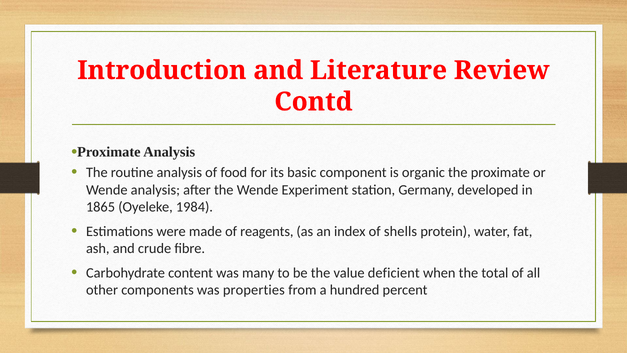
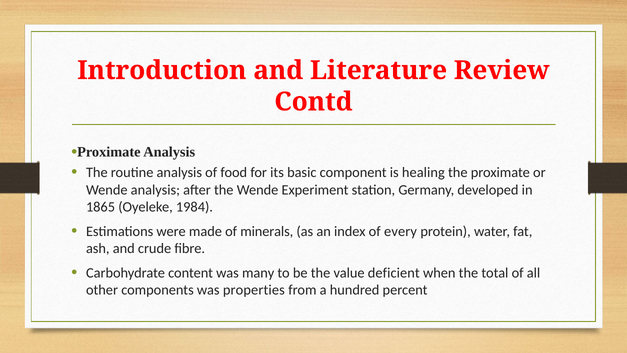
organic: organic -> healing (423, 172)
reagents: reagents -> minerals (267, 231)
shells: shells -> every (401, 231)
